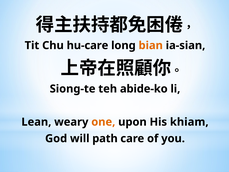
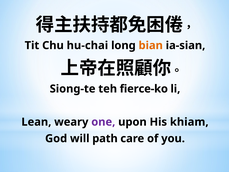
hu-care: hu-care -> hu-chai (87, 45)
abide-ko: abide-ko -> fierce-ko (144, 89)
one colour: orange -> purple (103, 122)
